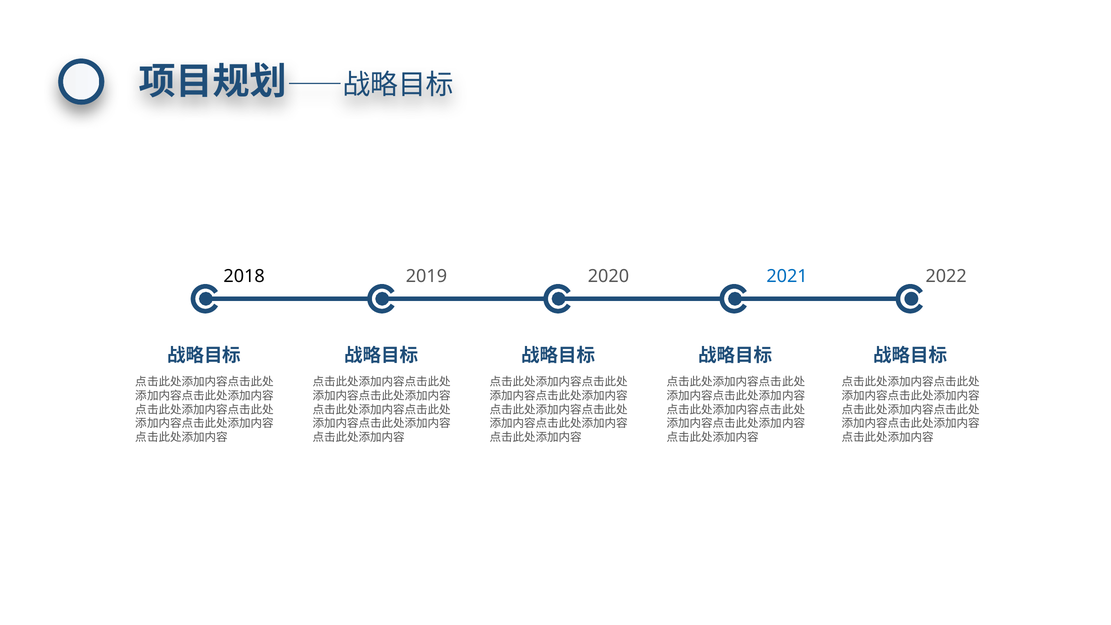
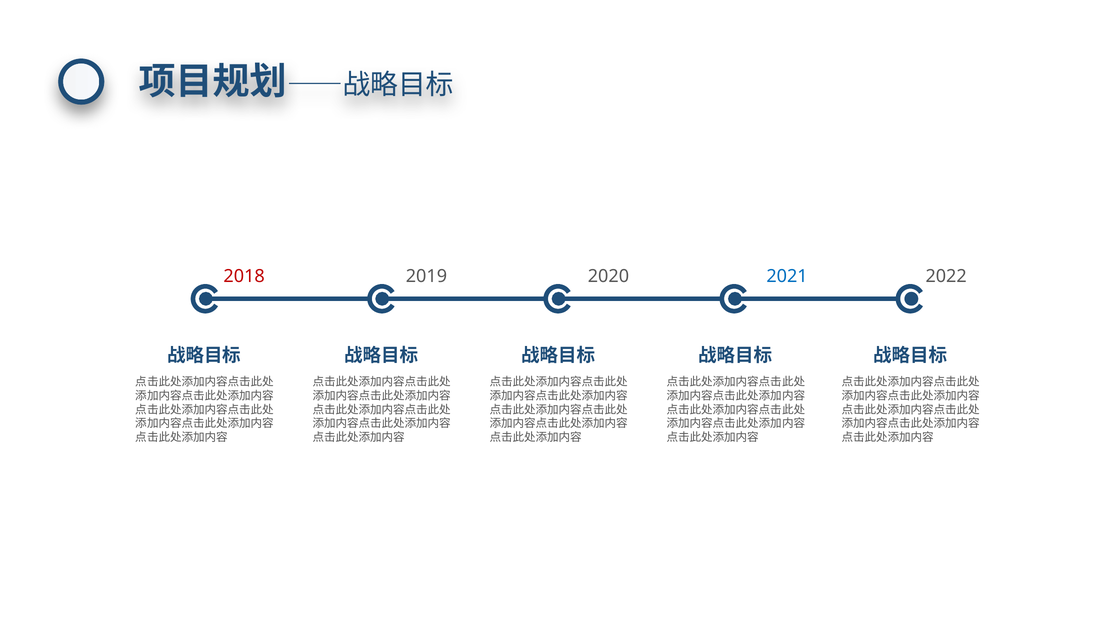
2018 colour: black -> red (244, 276)
